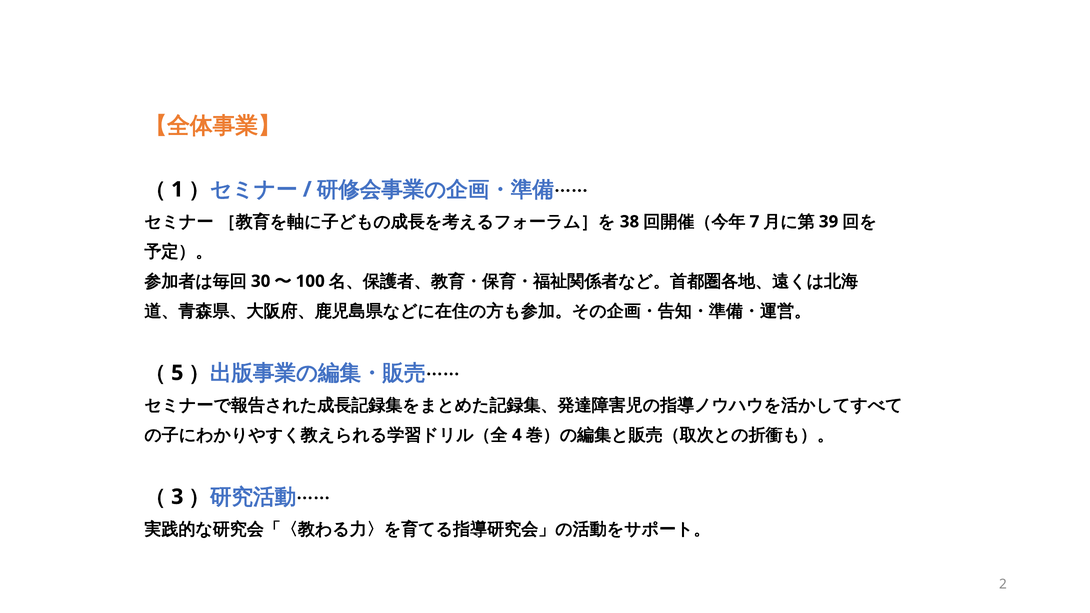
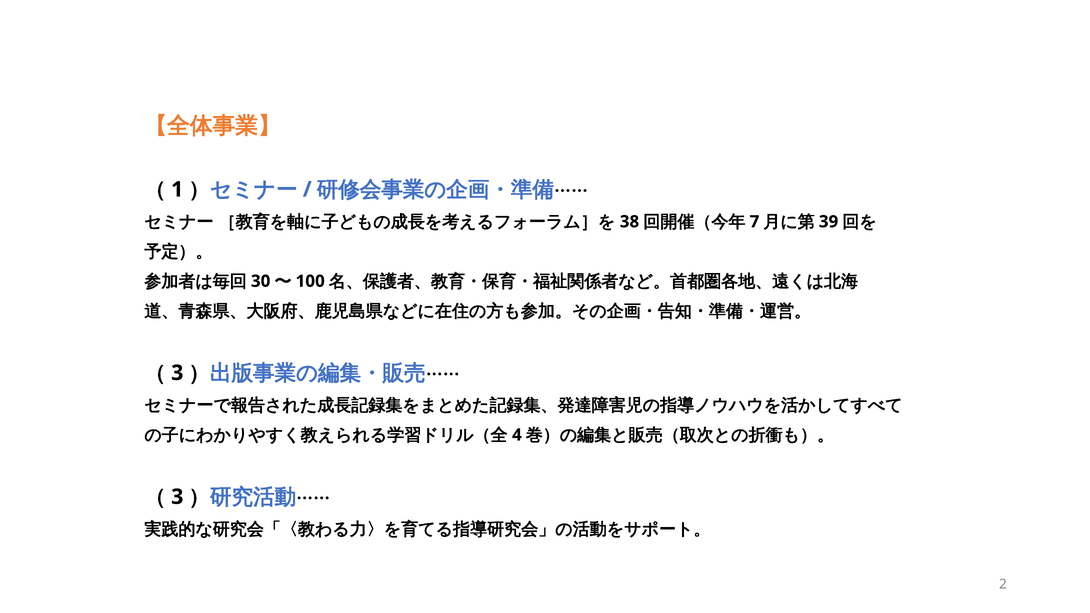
5: 5 -> 3 (177, 373)
